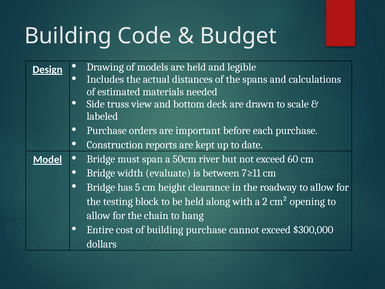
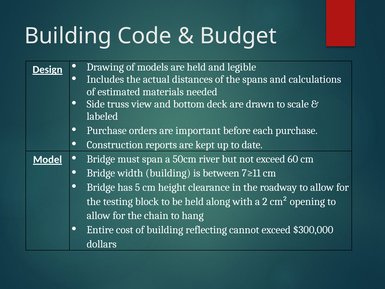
width evaluate: evaluate -> building (168, 173)
building purchase: purchase -> reflecting (206, 230)
